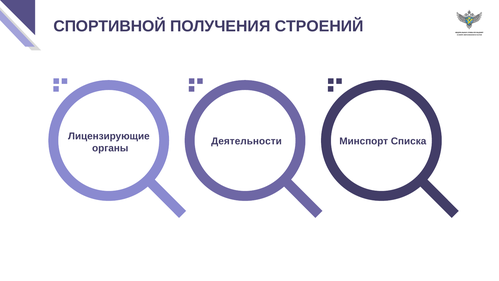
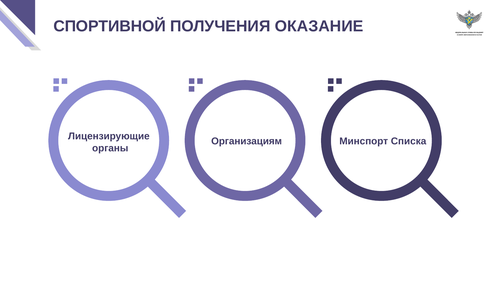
СТРОЕНИЙ: СТРОЕНИЙ -> ОКАЗАНИЕ (319, 26)
Деятельности: Деятельности -> Организациям (247, 141)
